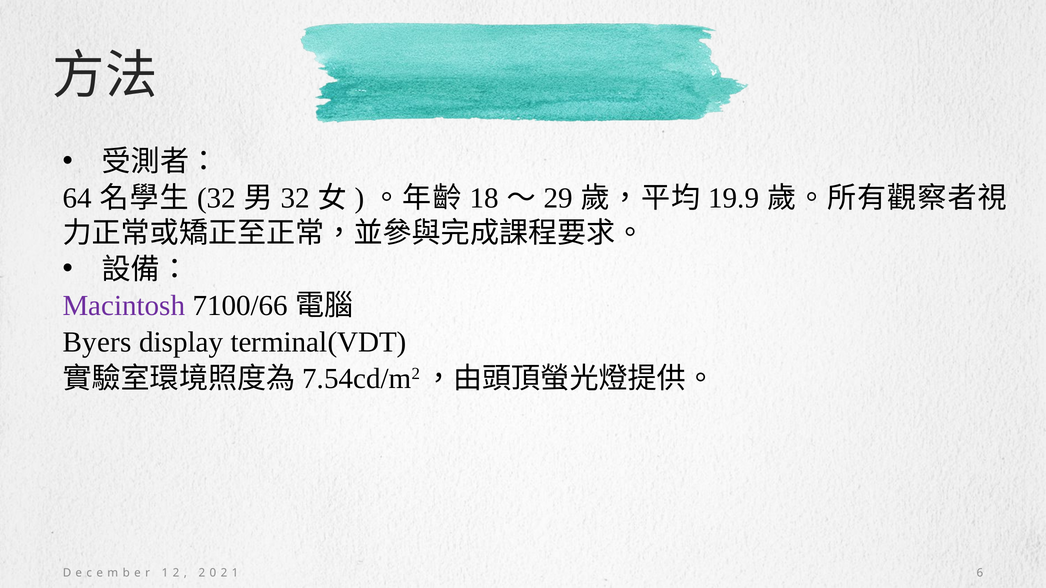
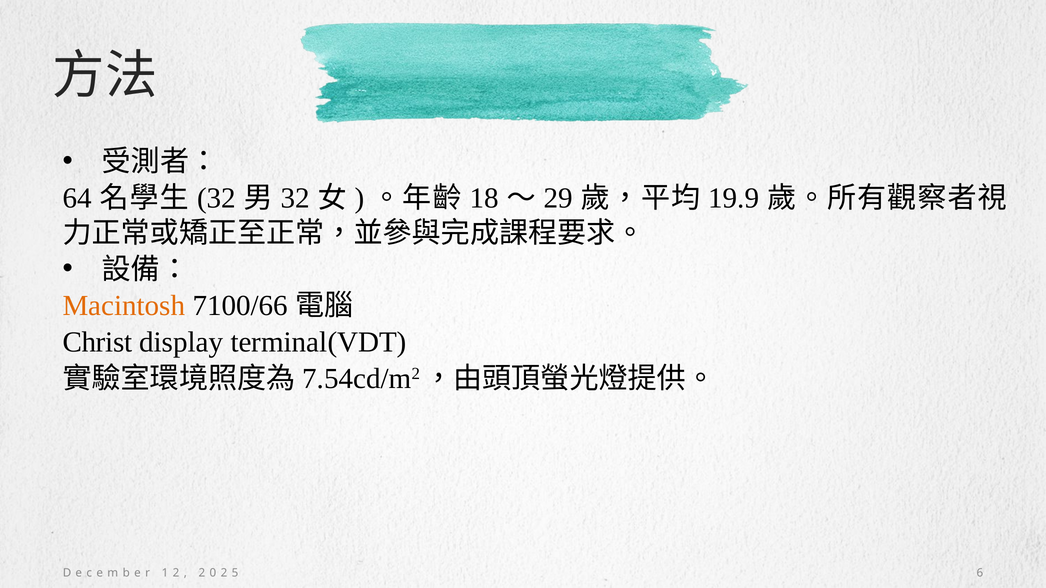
Macintosh colour: purple -> orange (124, 306)
Byers: Byers -> Christ (97, 342)
1: 1 -> 5 (235, 573)
